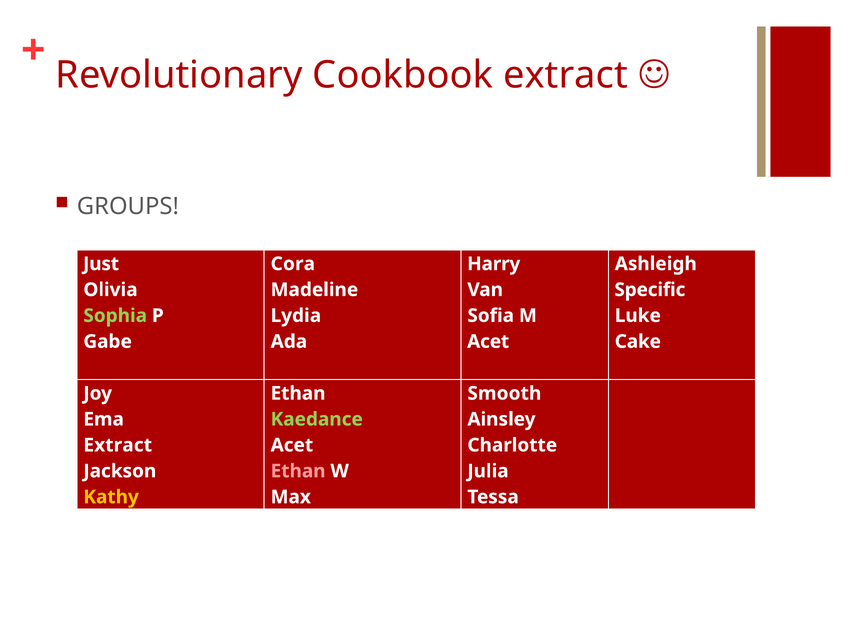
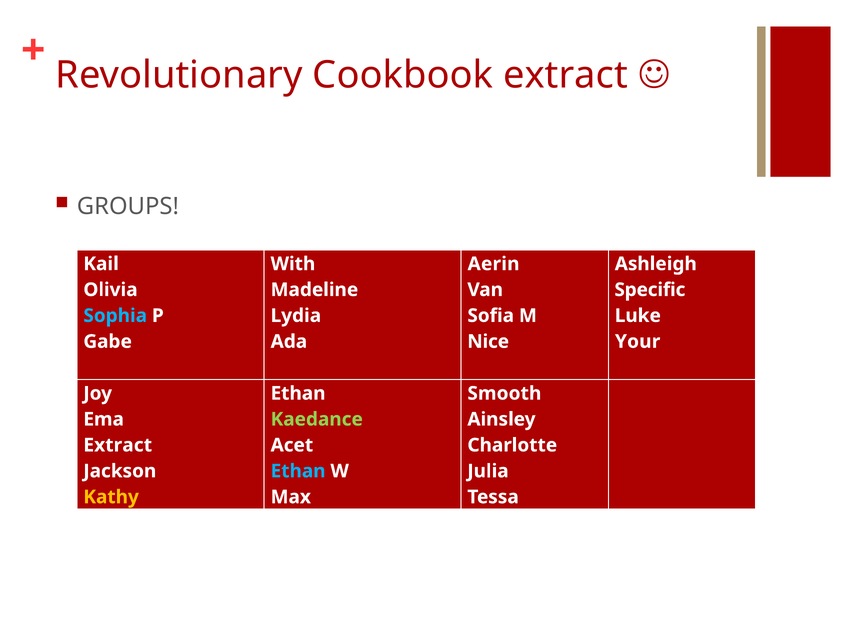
Just: Just -> Kail (101, 264)
Cora: Cora -> With (293, 264)
Harry: Harry -> Aerin (494, 264)
Sophia colour: light green -> light blue (115, 315)
Acet: Acet -> Nice (488, 341)
Cake: Cake -> Your (638, 341)
Ethan colour: pink -> light blue (298, 471)
